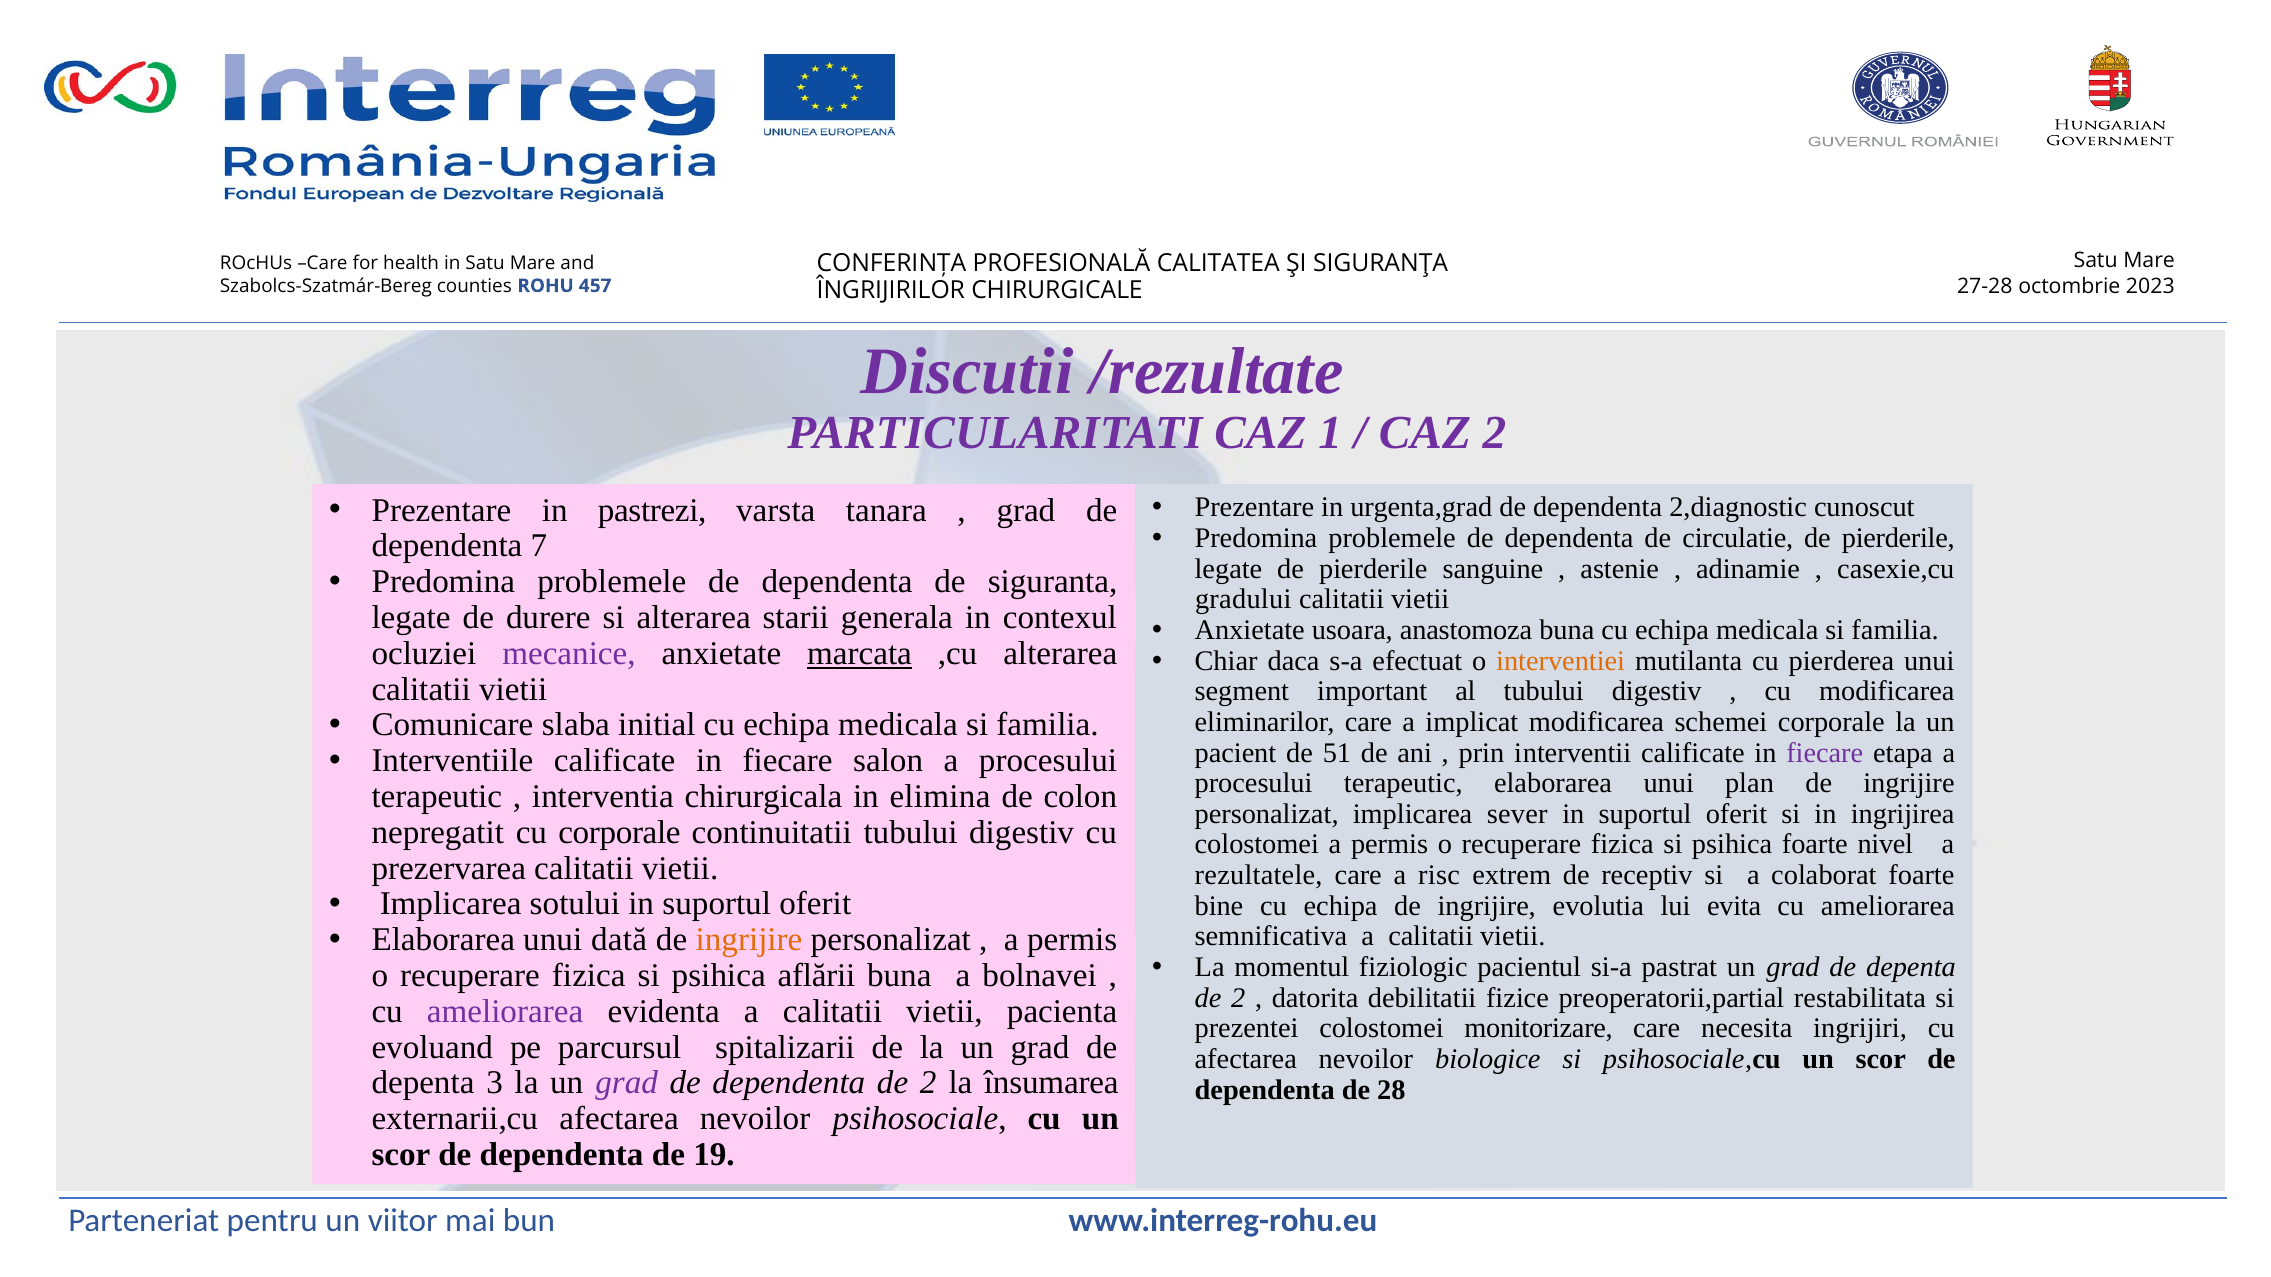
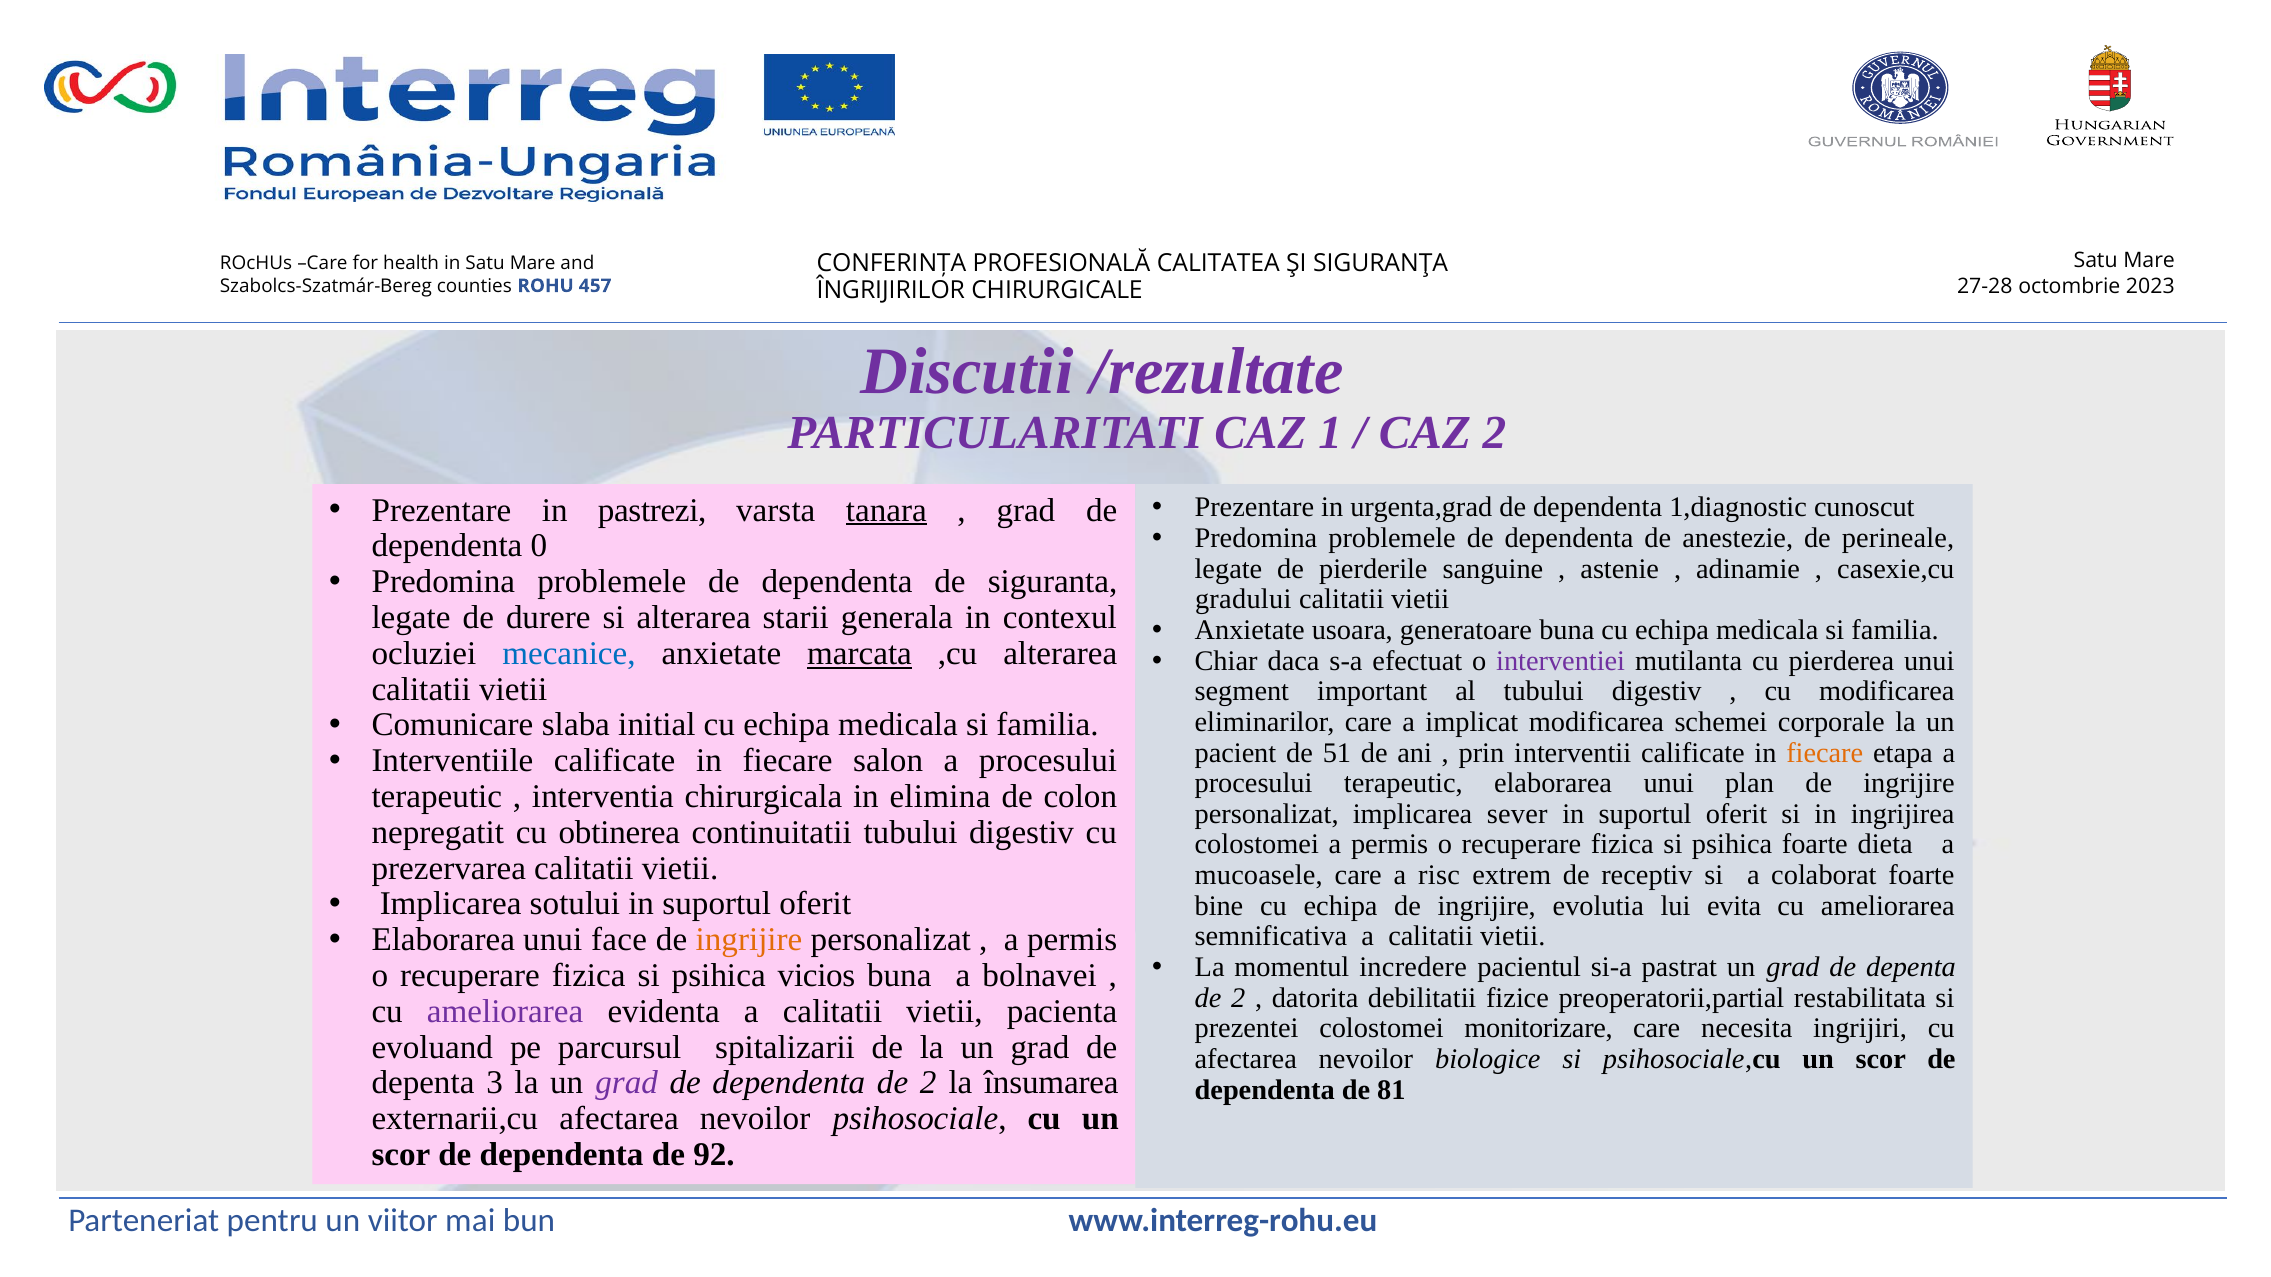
2,diagnostic: 2,diagnostic -> 1,diagnostic (1738, 508)
tanara underline: none -> present (886, 510)
circulatie: circulatie -> anestezie (1738, 538)
pierderile: pierderile -> perineale (1898, 538)
7: 7 -> 0 (539, 546)
anastomoza: anastomoza -> generatoare (1466, 630)
mecanice colour: purple -> blue (569, 654)
interventiei colour: orange -> purple (1561, 661)
fiecare colour: purple -> orange (1825, 753)
cu corporale: corporale -> obtinerea (619, 833)
nivel: nivel -> dieta (1885, 845)
rezultatele: rezultatele -> mucoasele (1259, 876)
dată: dată -> face (619, 940)
fiziologic: fiziologic -> incredere (1413, 967)
aflării: aflării -> vicios (817, 976)
28: 28 -> 81 (1391, 1090)
19: 19 -> 92 (714, 1155)
